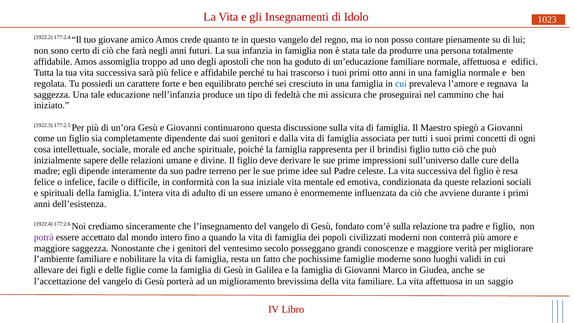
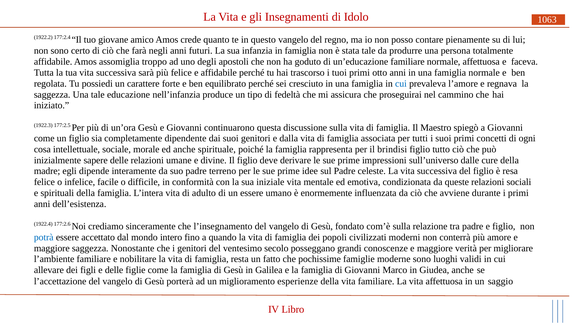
1023: 1023 -> 1063 (547, 20)
edifici: edifici -> faceva (524, 62)
potrà colour: purple -> blue (44, 238)
brevissima: brevissima -> esperienze (298, 282)
